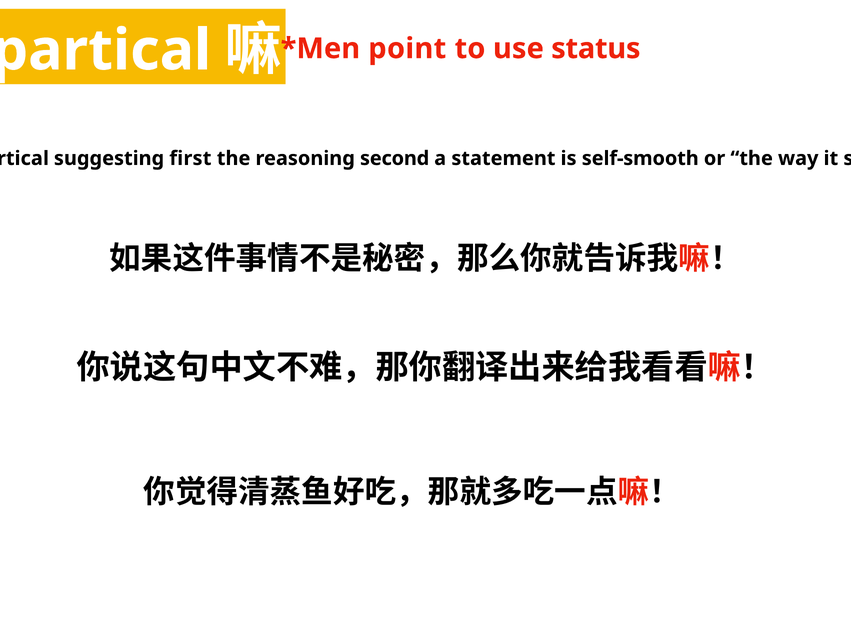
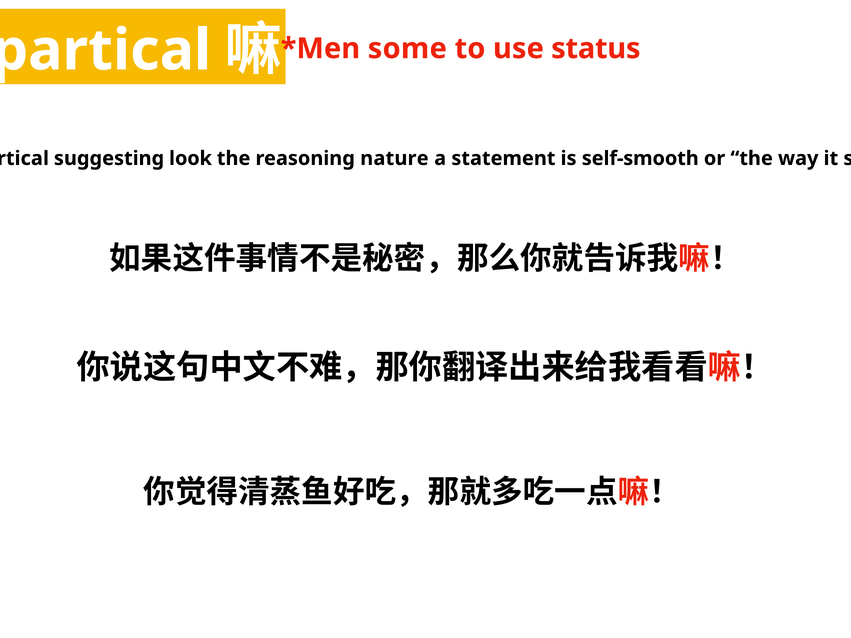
point: point -> some (407, 49)
first: first -> look (191, 158)
second: second -> nature (394, 158)
